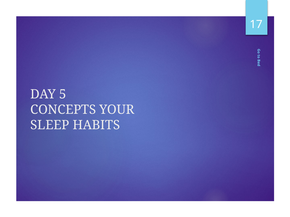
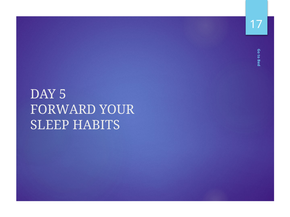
CONCEPTS: CONCEPTS -> FORWARD (63, 110)
